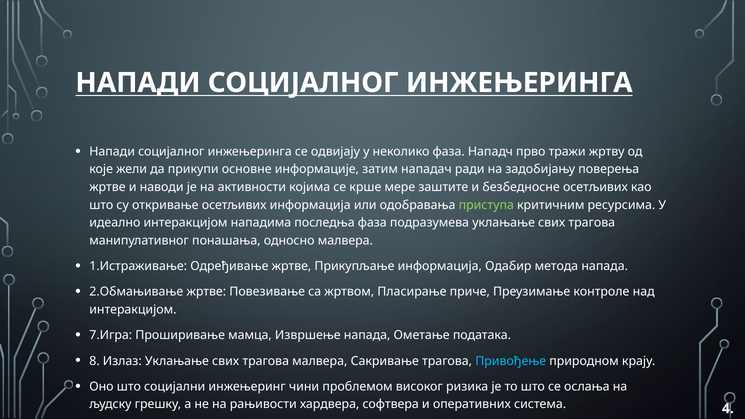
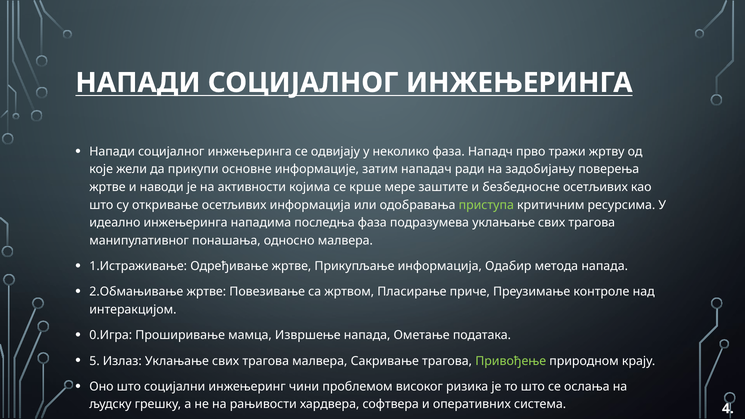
идеално интеракцијом: интеракцијом -> инжењеринга (186, 223)
7.Игра: 7.Игра -> 0.Игра (111, 335)
8: 8 -> 5 (95, 361)
Привођење colour: light blue -> light green (511, 361)
